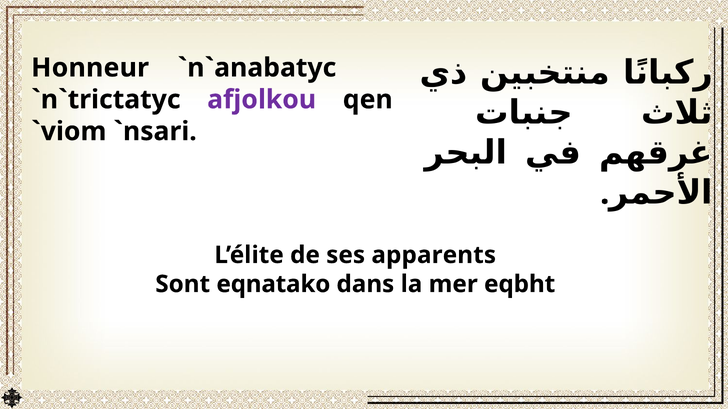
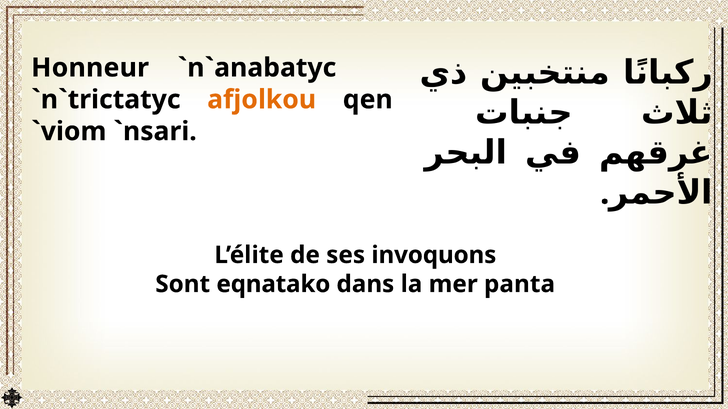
afjolkou colour: purple -> orange (262, 100)
apparents: apparents -> invoquons (434, 255)
eqbht: eqbht -> panta (520, 284)
